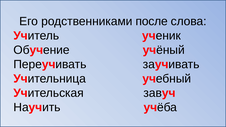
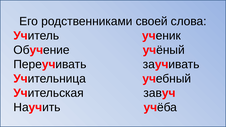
после: после -> своей (152, 21)
